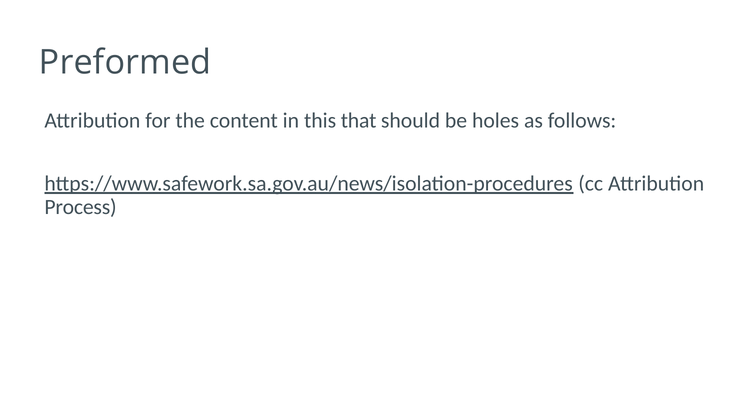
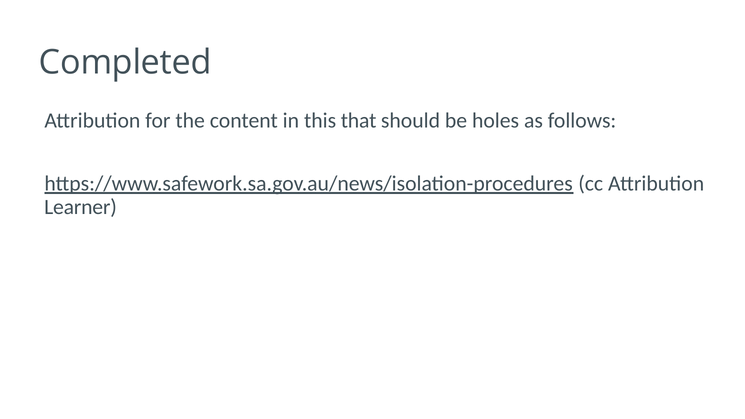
Preformed: Preformed -> Completed (125, 63)
Process: Process -> Learner (81, 207)
